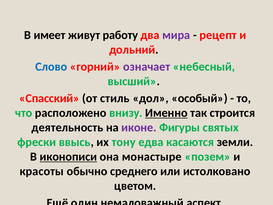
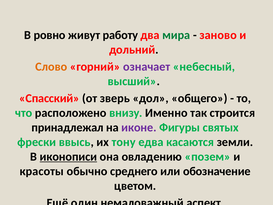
имеет: имеет -> ровно (50, 35)
мира colour: purple -> green (176, 35)
рецепт: рецепт -> заново (218, 35)
Слово colour: blue -> orange (51, 67)
стиль: стиль -> зверь (115, 98)
особый: особый -> общего (199, 98)
Именно underline: present -> none (166, 113)
деятельность: деятельность -> принадлежал (67, 127)
монастыре: монастыре -> овладению (152, 156)
истолковано: истолковано -> обозначение (217, 171)
